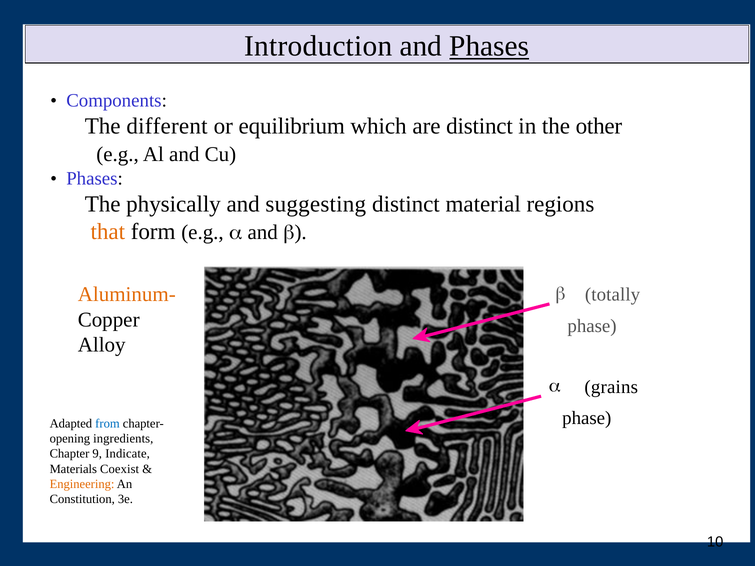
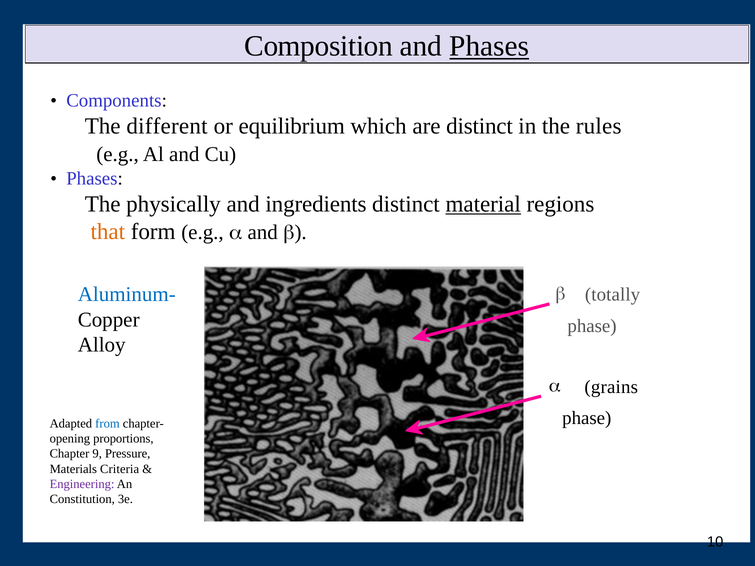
Introduction: Introduction -> Composition (319, 46)
other: other -> rules (599, 126)
suggesting: suggesting -> ingredients (316, 204)
material underline: none -> present (483, 204)
Aluminum- colour: orange -> blue (127, 295)
ingredients: ingredients -> proportions (123, 439)
Indicate: Indicate -> Pressure (128, 454)
Coexist: Coexist -> Criteria (120, 469)
Engineering colour: orange -> purple (82, 484)
